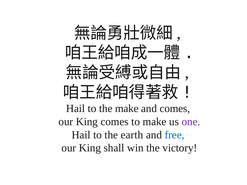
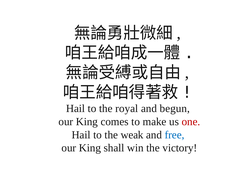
the make: make -> royal (127, 109)
and comes: comes -> begun (175, 109)
one colour: purple -> red (191, 122)
earth: earth -> weak (132, 135)
